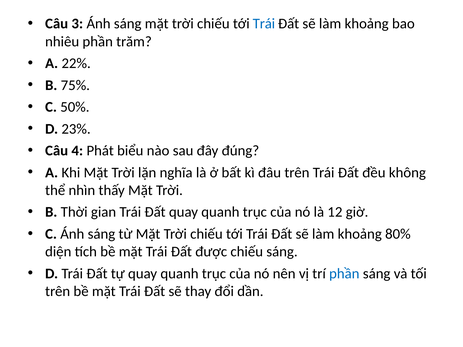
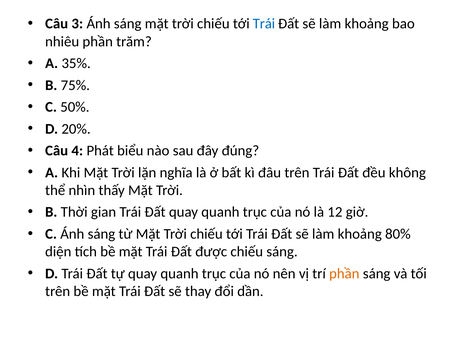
22%: 22% -> 35% (76, 63)
23%: 23% -> 20% (76, 129)
phần colour: blue -> orange (344, 274)
